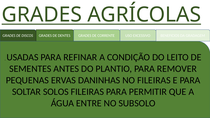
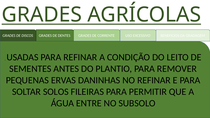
NO FILEIRAS: FILEIRAS -> REFINAR (154, 80)
